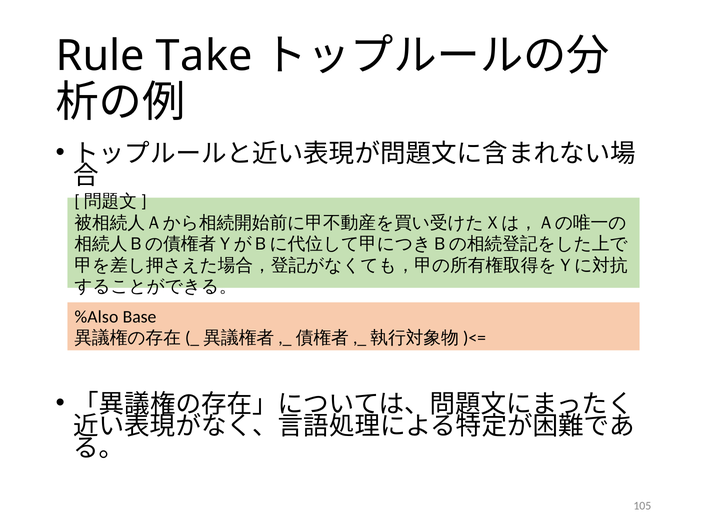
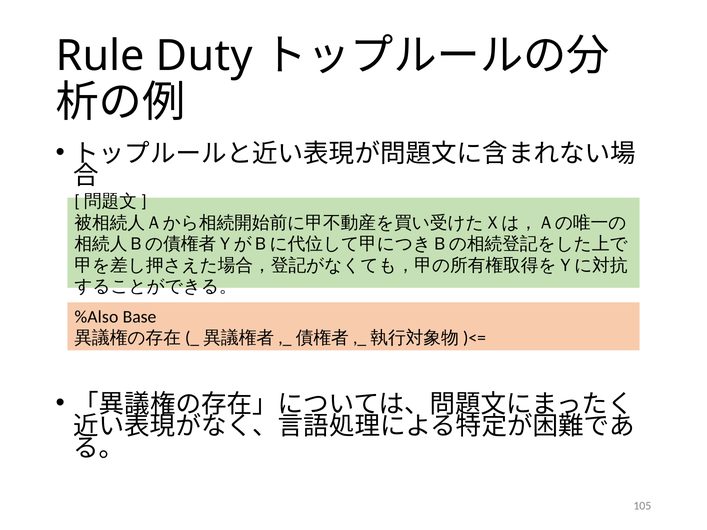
Take: Take -> Duty (204, 56)
